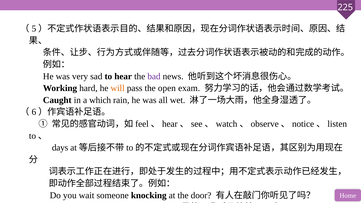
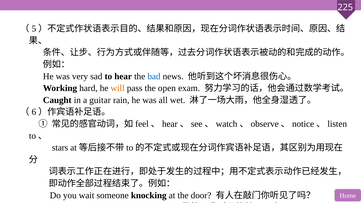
bad colour: purple -> blue (154, 76)
which: which -> guitar (100, 100)
days: days -> stars (60, 148)
